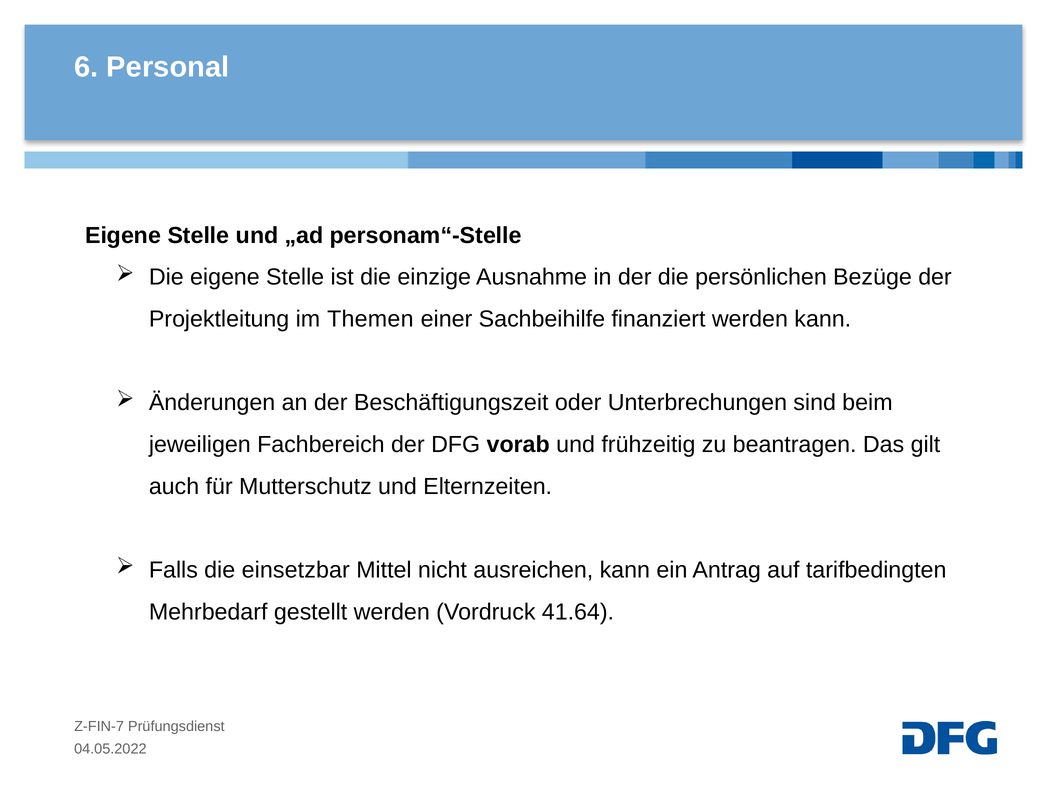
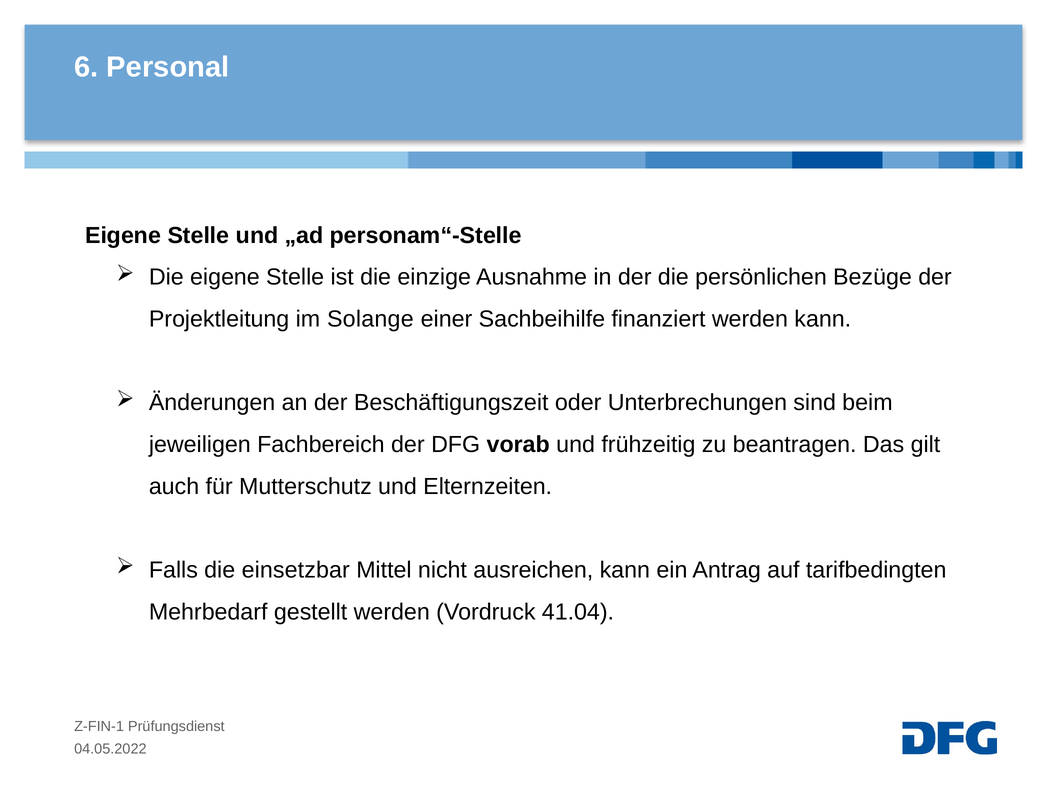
Themen: Themen -> Solange (370, 319)
41.64: 41.64 -> 41.04 (578, 612)
Z-FIN-7: Z-FIN-7 -> Z-FIN-1 (99, 727)
